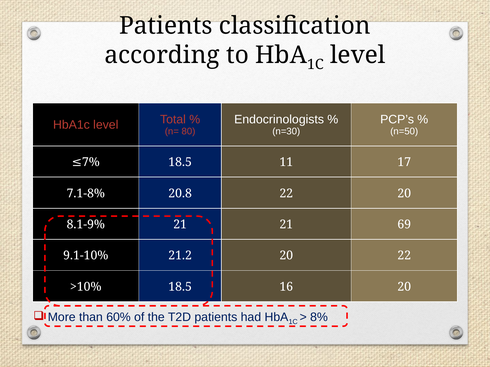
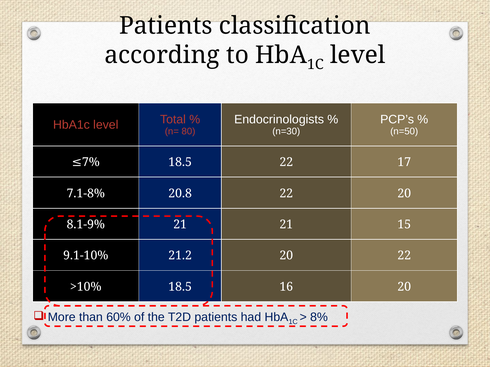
18.5 11: 11 -> 22 (286, 162)
69: 69 -> 15 (404, 225)
